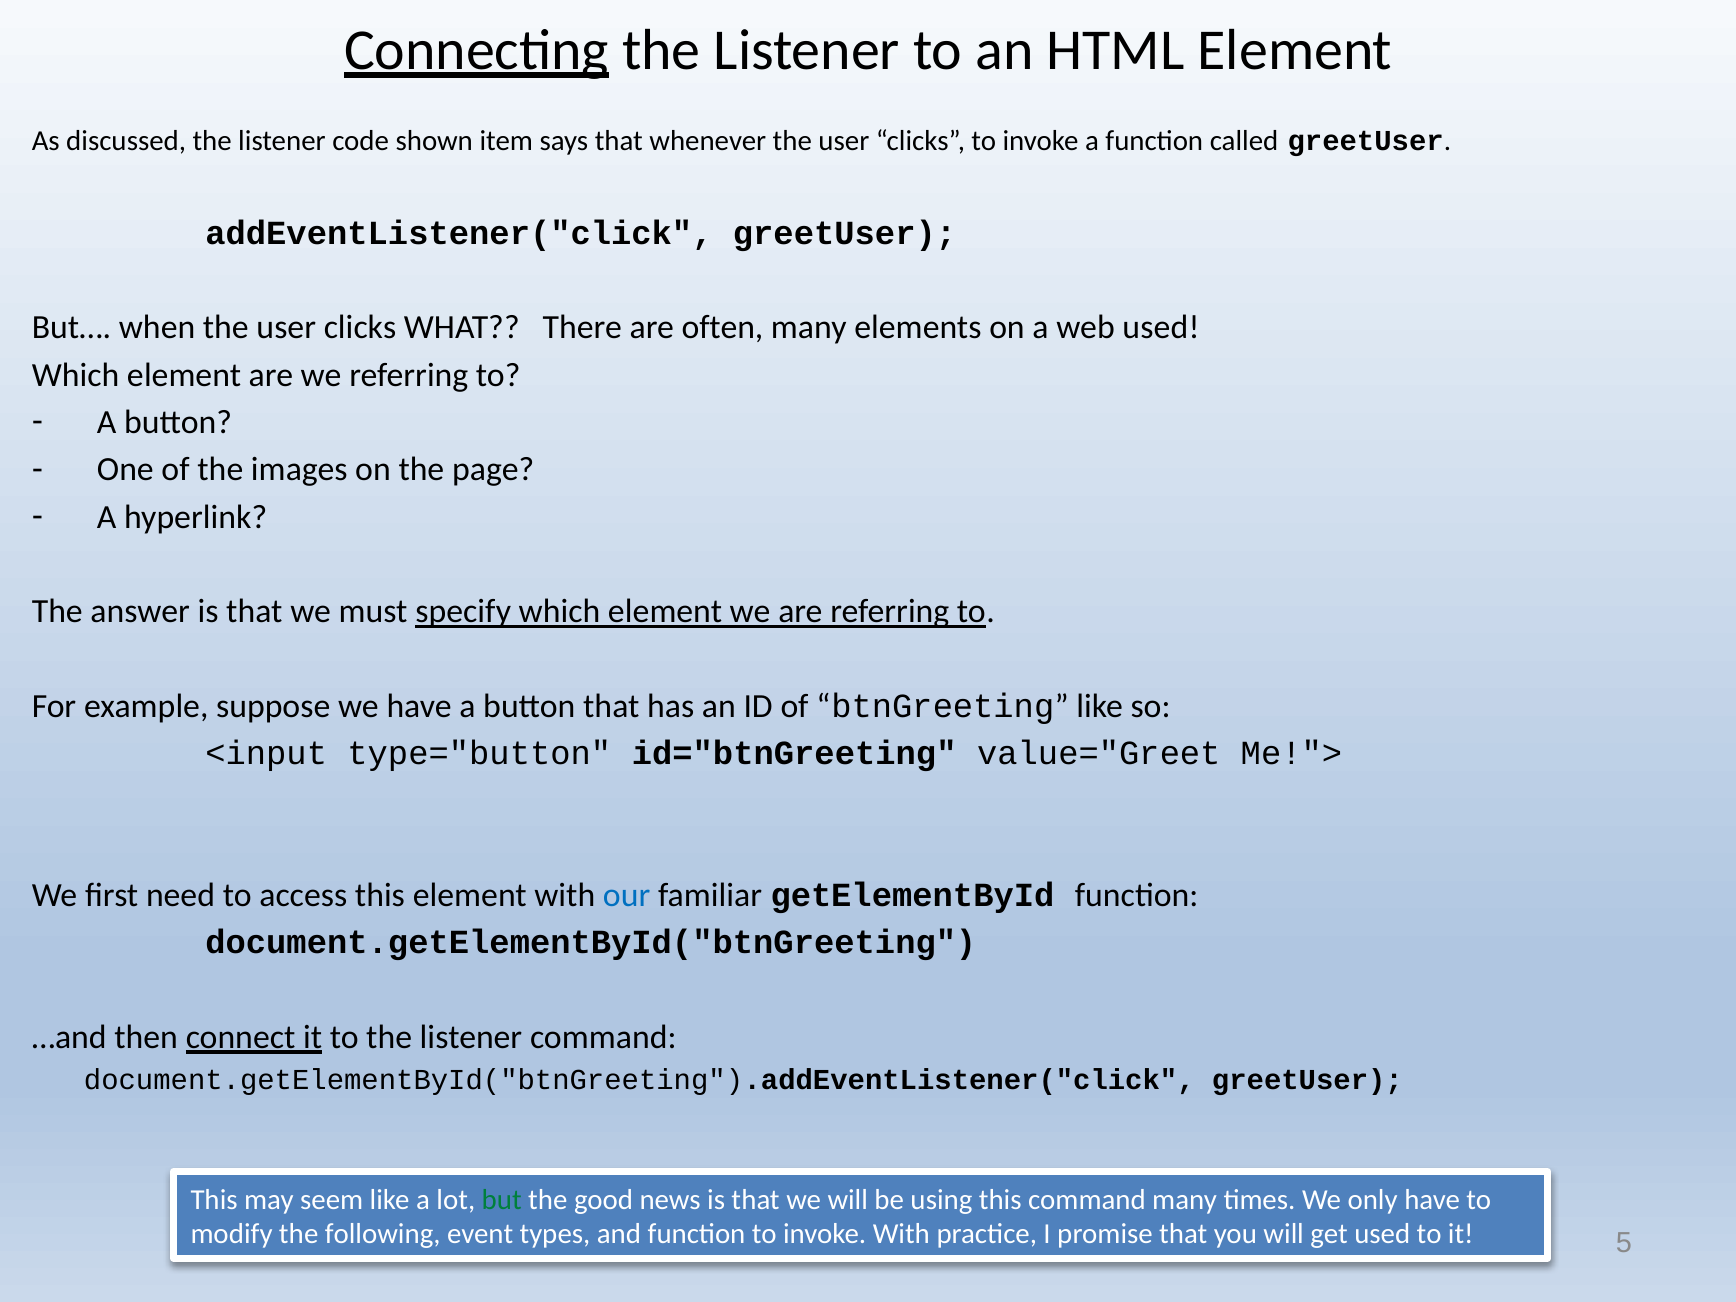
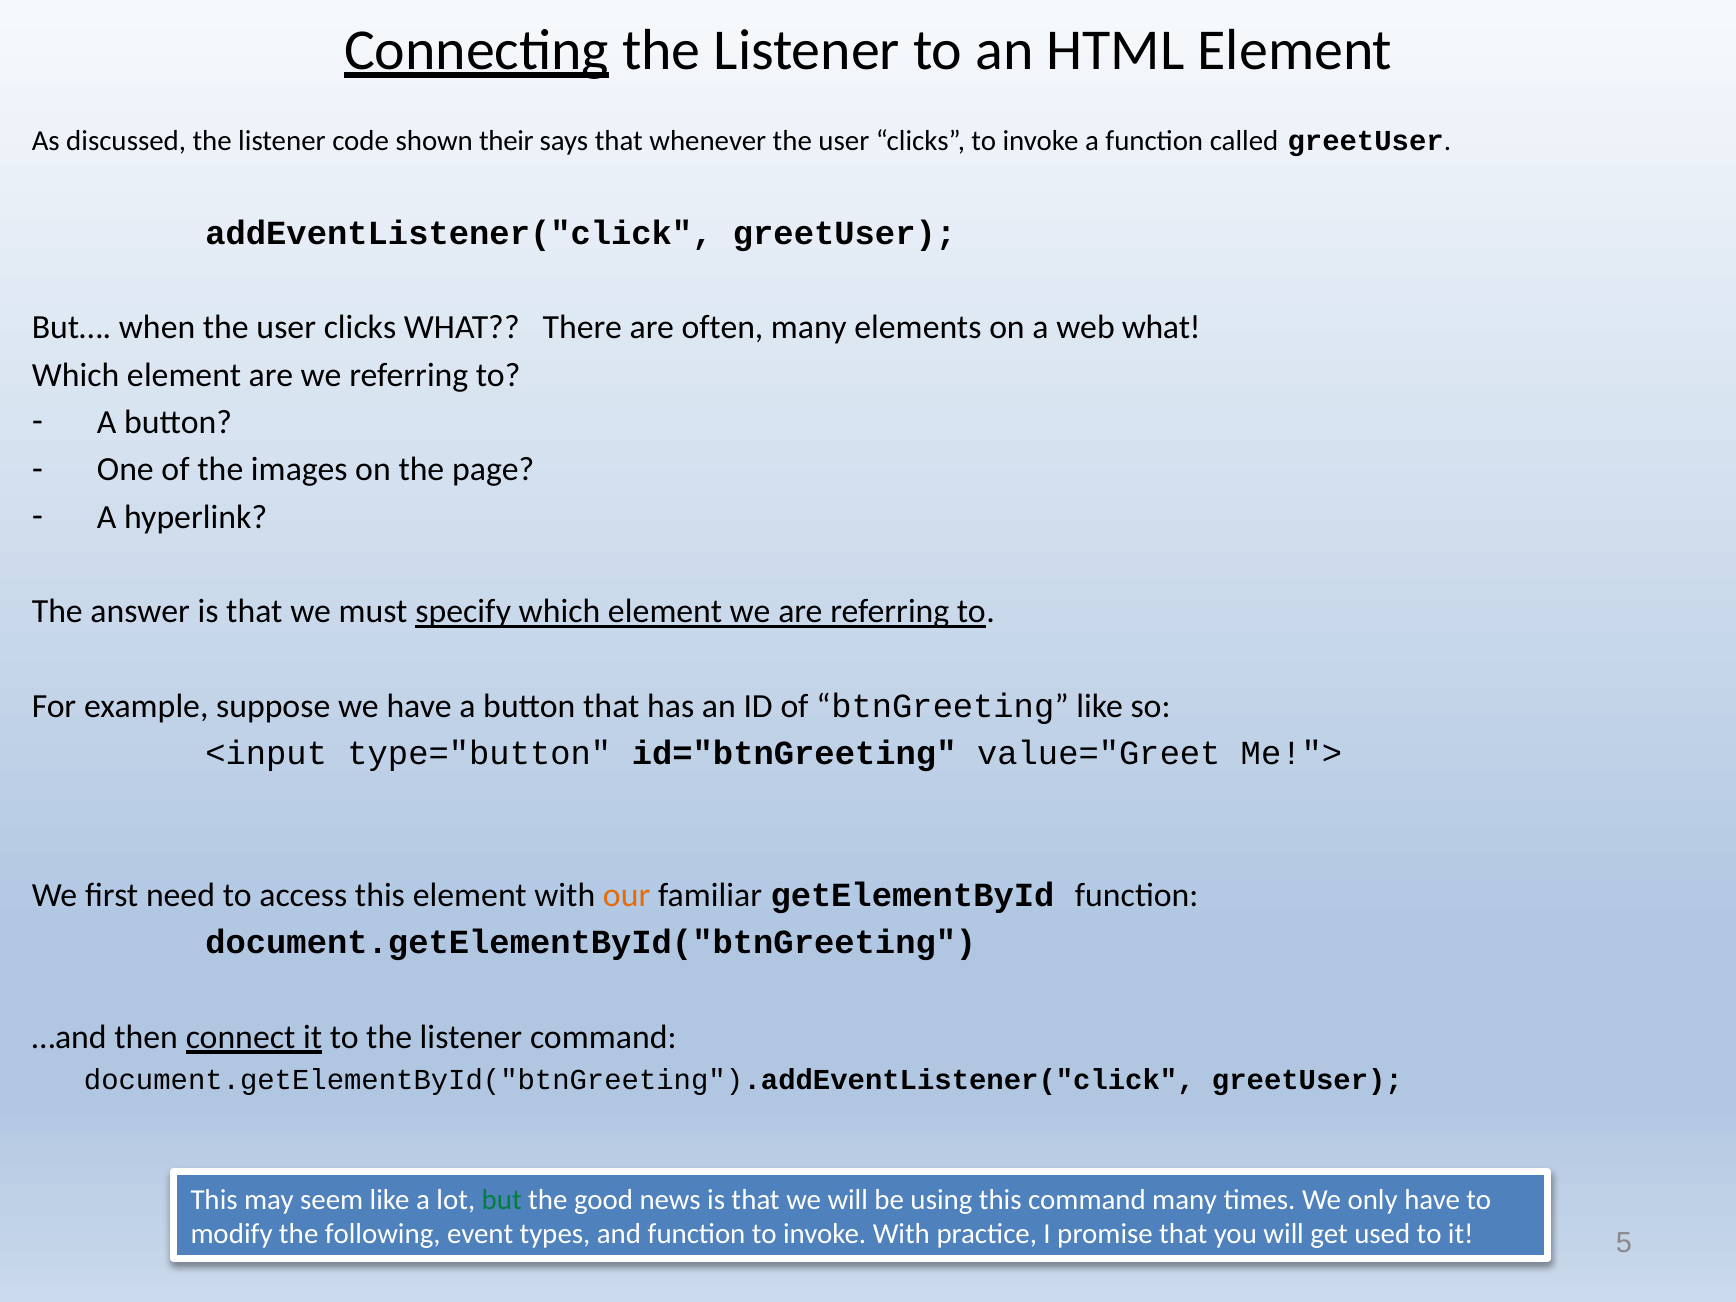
item: item -> their (506, 141)
web used: used -> what (1161, 328)
our colour: blue -> orange (627, 895)
